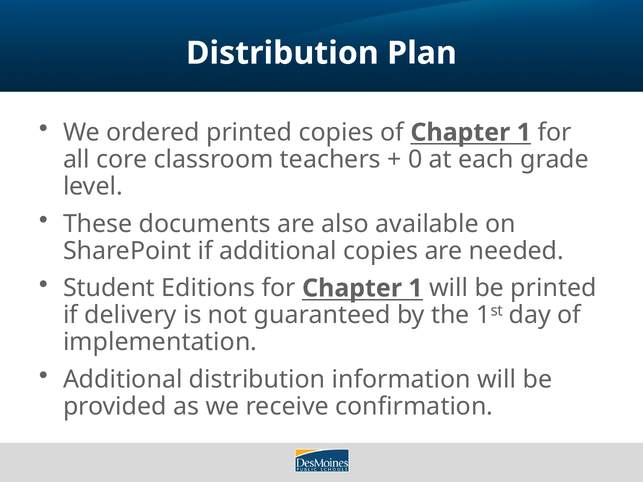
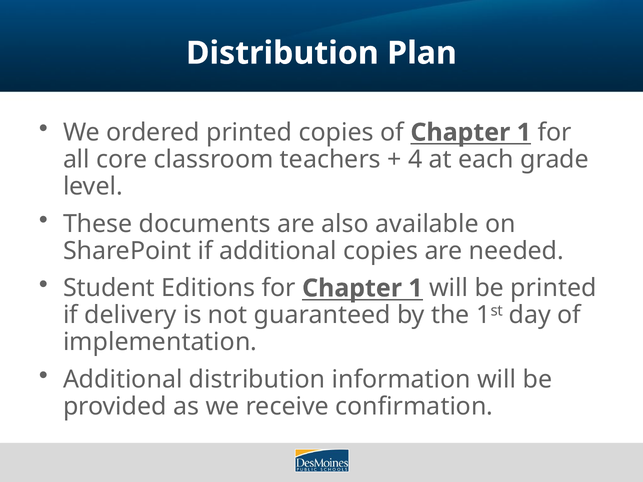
0: 0 -> 4 (415, 160)
